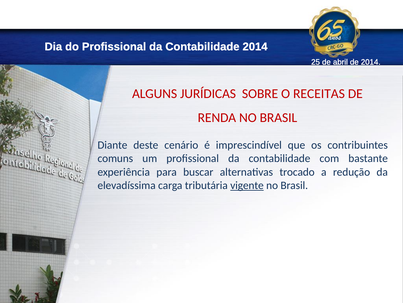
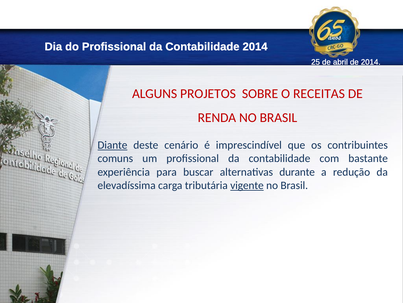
JURÍDICAS: JURÍDICAS -> PROJETOS (208, 93)
Diante underline: none -> present (112, 145)
trocado: trocado -> durante (297, 172)
